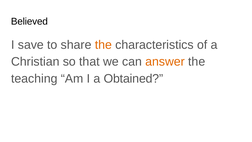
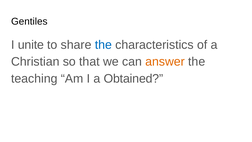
Believed: Believed -> Gentiles (29, 21)
save: save -> unite (31, 45)
the colour: orange -> blue (103, 45)
